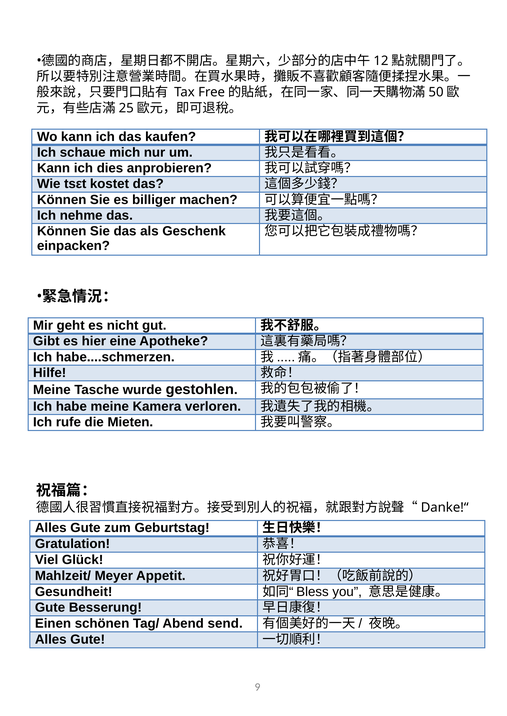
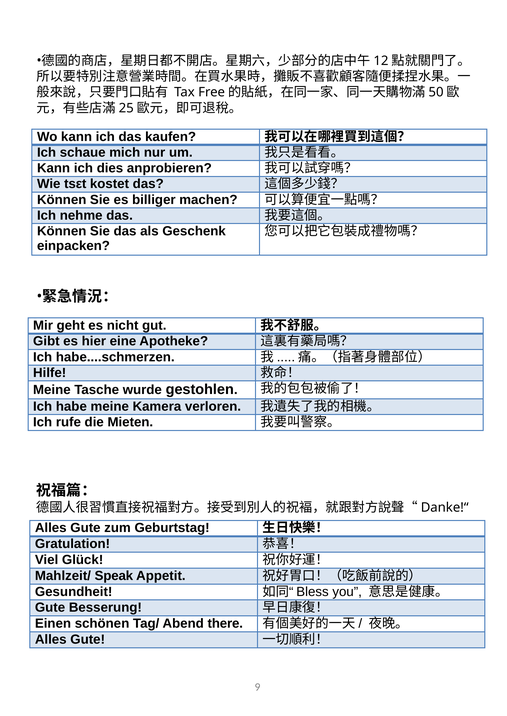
Meyer: Meyer -> Speak (114, 576)
send: send -> there (225, 624)
